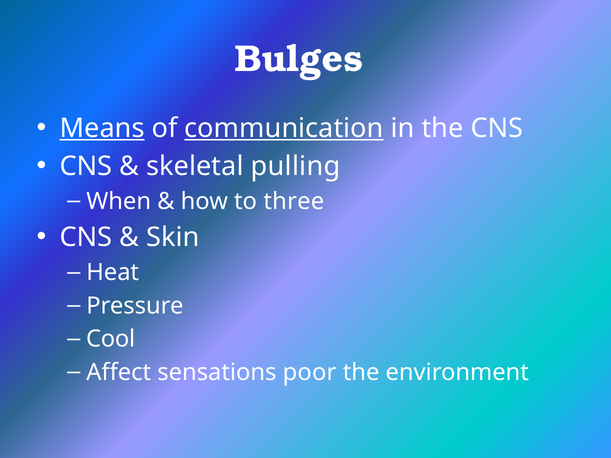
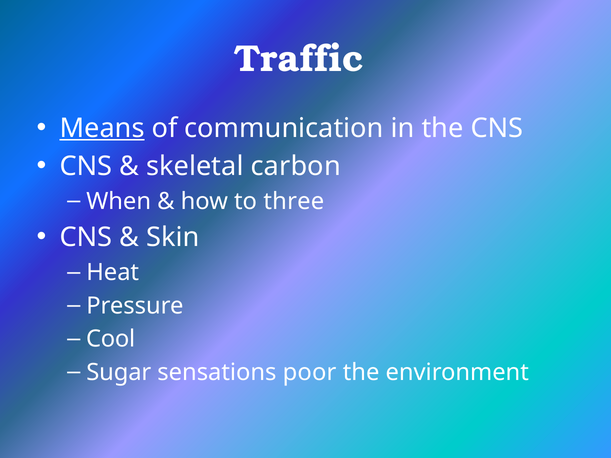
Bulges: Bulges -> Traffic (299, 59)
communication underline: present -> none (284, 128)
pulling: pulling -> carbon (296, 166)
Affect: Affect -> Sugar (119, 372)
